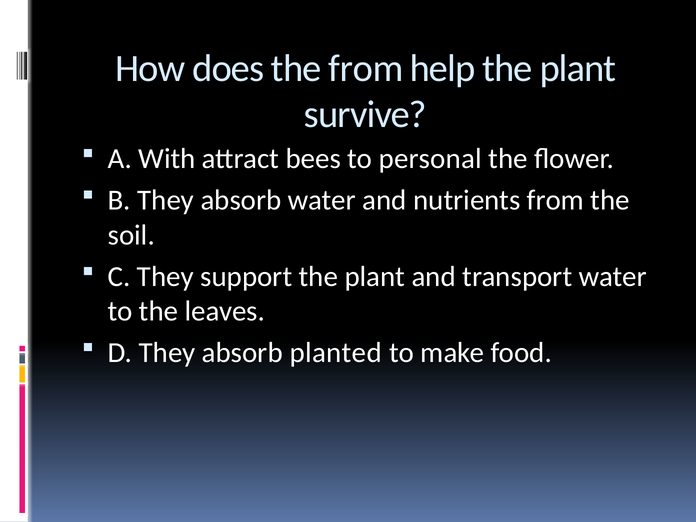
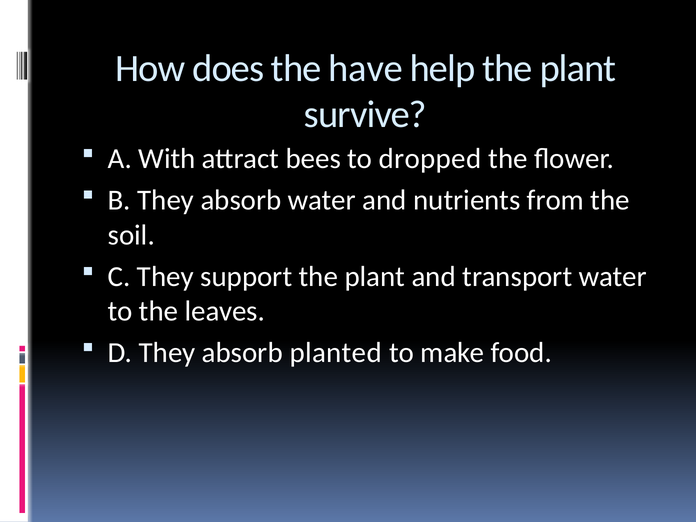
the from: from -> have (366, 68)
personal: personal -> dropped (430, 159)
